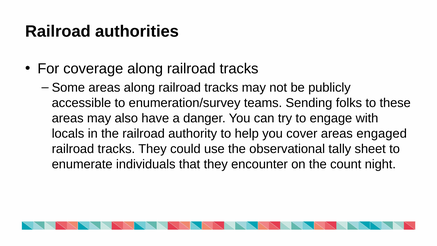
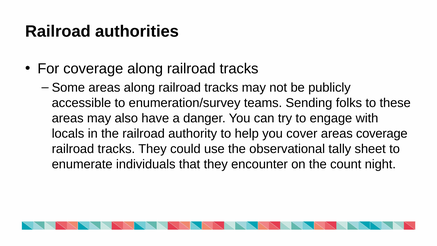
areas engaged: engaged -> coverage (382, 133)
